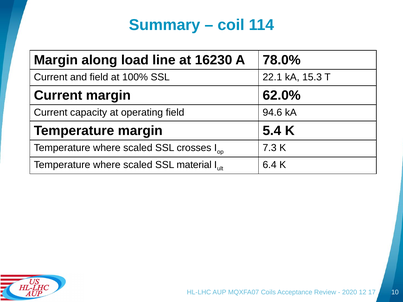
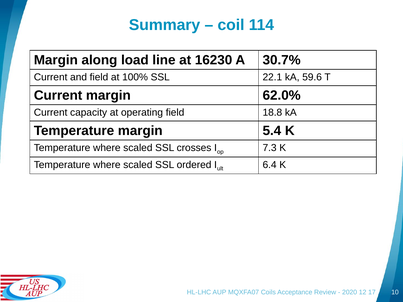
78.0%: 78.0% -> 30.7% (282, 60)
15.3: 15.3 -> 59.6 (312, 77)
94.6: 94.6 -> 18.8 (272, 113)
material: material -> ordered (194, 165)
